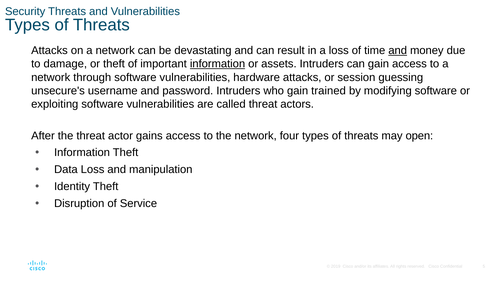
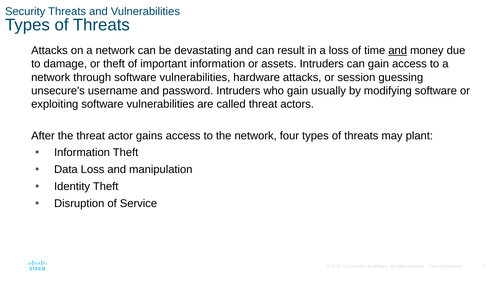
information underline: present -> none (218, 64)
trained: trained -> usually (329, 91)
open: open -> plant (419, 135)
